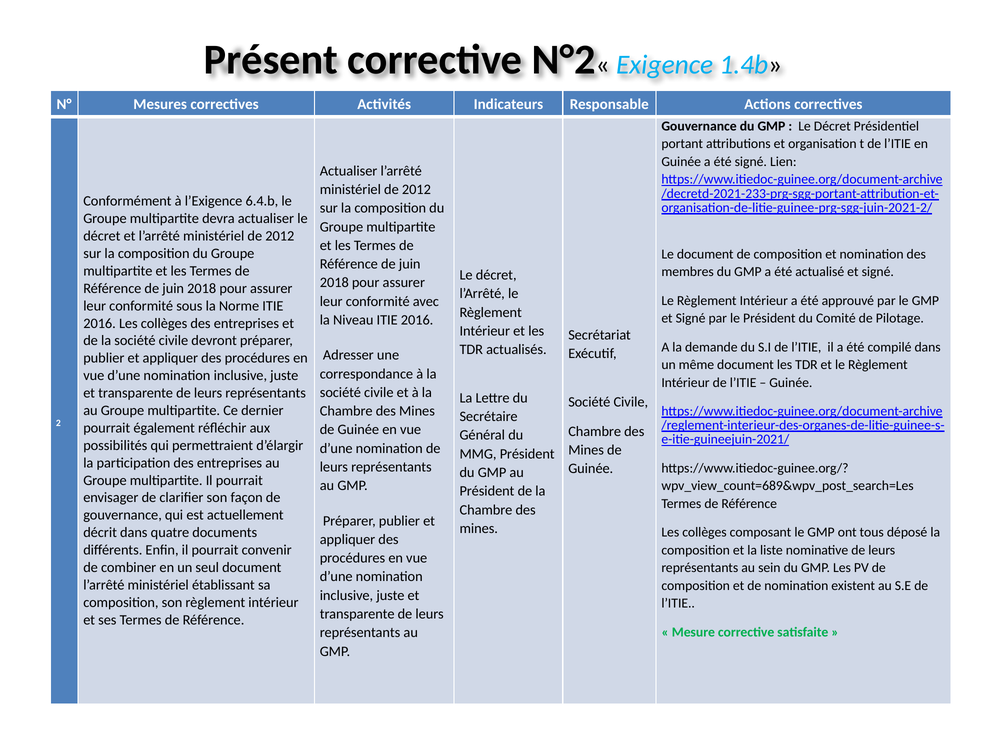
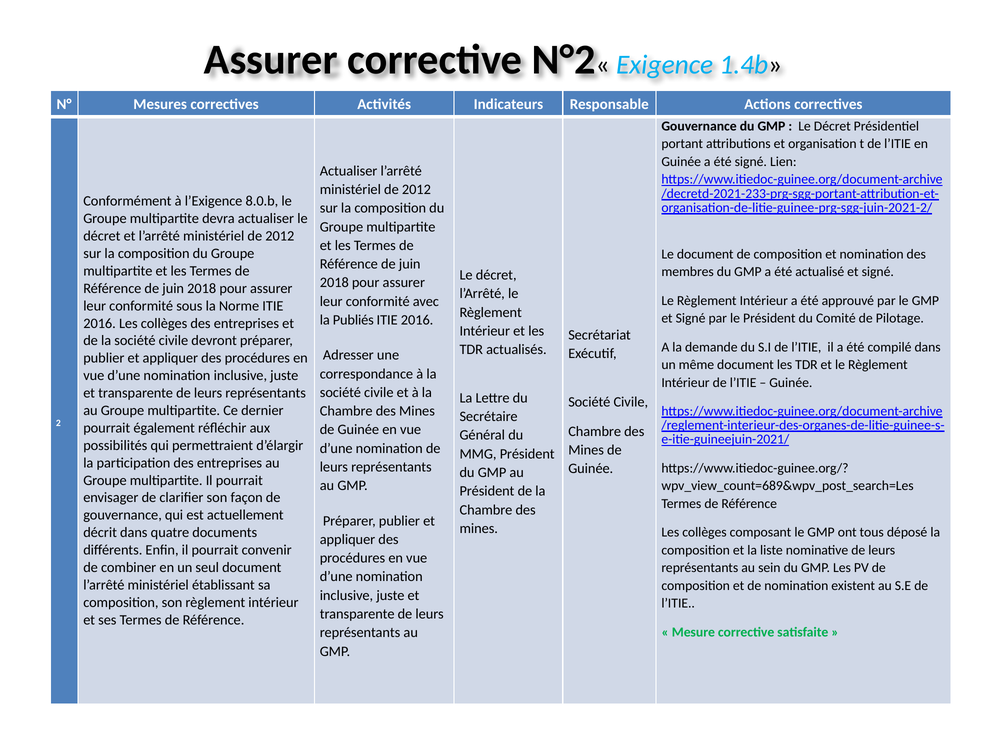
Présent: Présent -> Assurer (271, 60)
6.4.b: 6.4.b -> 8.0.b (262, 201)
Niveau: Niveau -> Publiés (353, 320)
